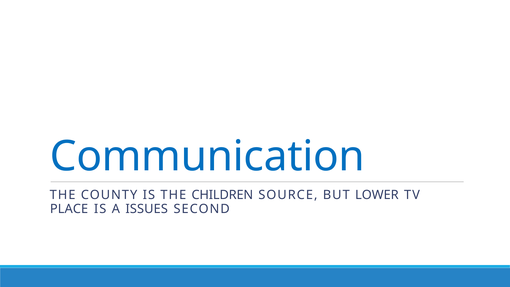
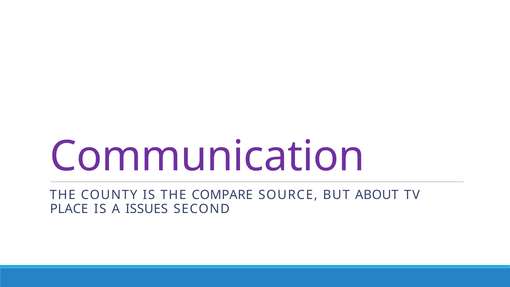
Communication colour: blue -> purple (207, 156)
CHILDREN: CHILDREN -> COMPARE (222, 195)
LOWER: LOWER -> ABOUT (377, 195)
